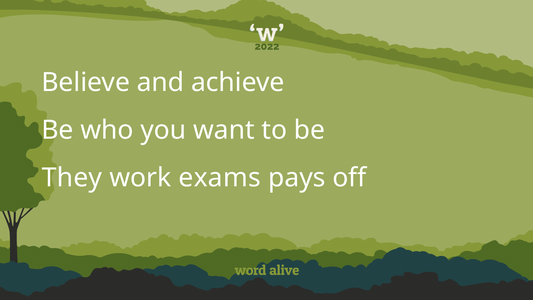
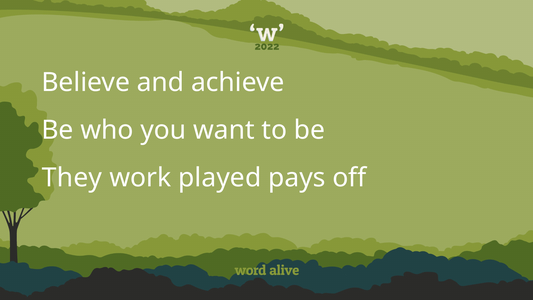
exams: exams -> played (220, 178)
